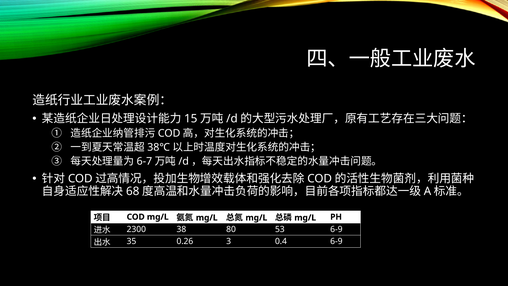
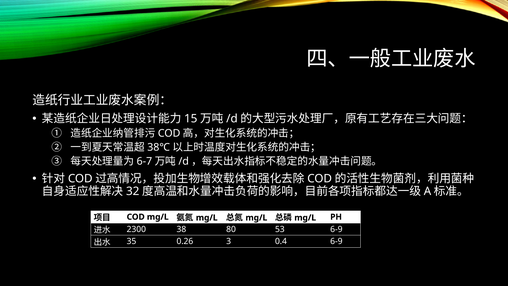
68: 68 -> 32 (133, 191)
